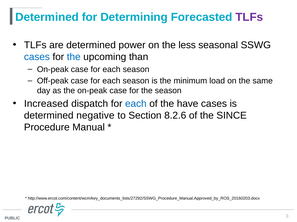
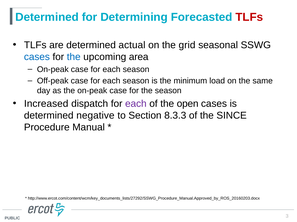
TLFs colour: purple -> red (249, 17)
power: power -> actual (132, 45)
less: less -> grid (187, 45)
than: than -> area (139, 57)
each colour: blue -> purple (136, 104)
have: have -> open (188, 104)
8.2.6: 8.2.6 -> 8.3.3 (175, 116)
